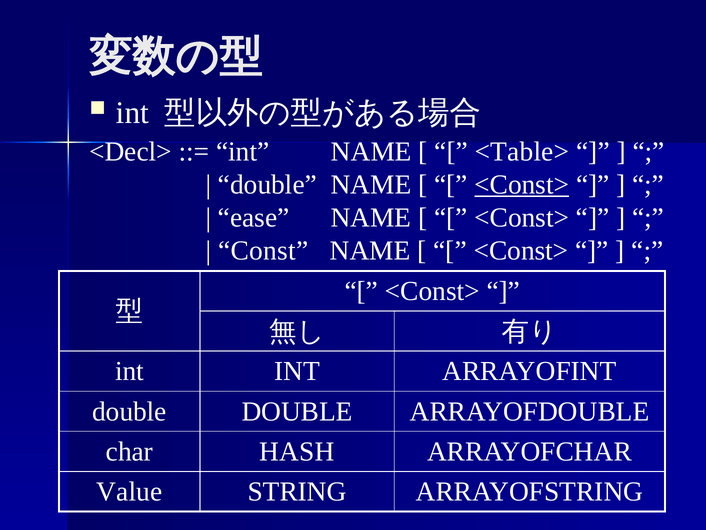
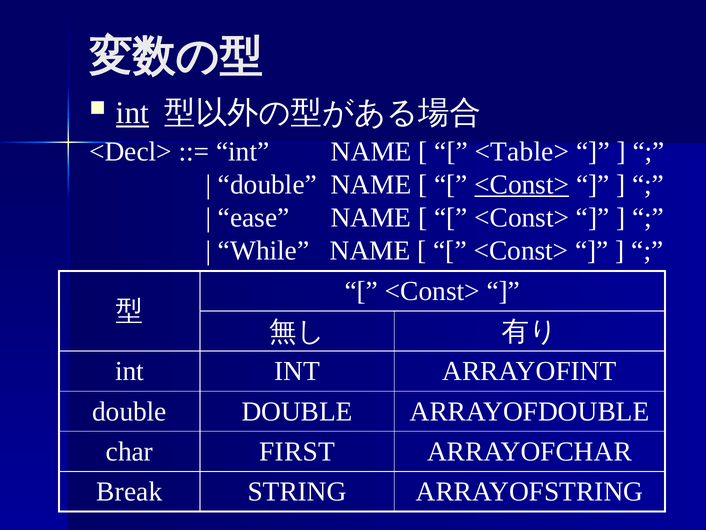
int underline: none -> present (132, 113)
Const: Const -> While (264, 250)
HASH: HASH -> FIRST (297, 451)
Value: Value -> Break (129, 491)
